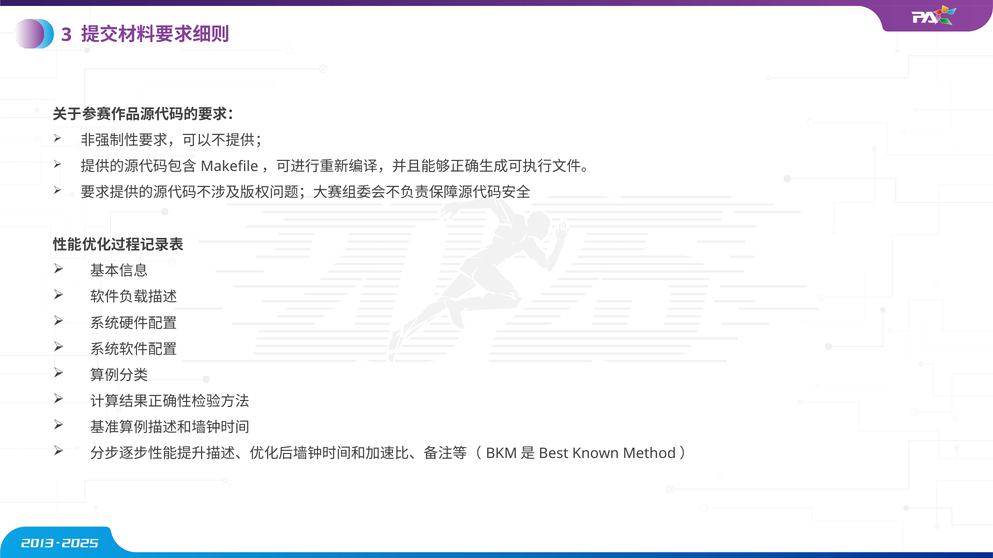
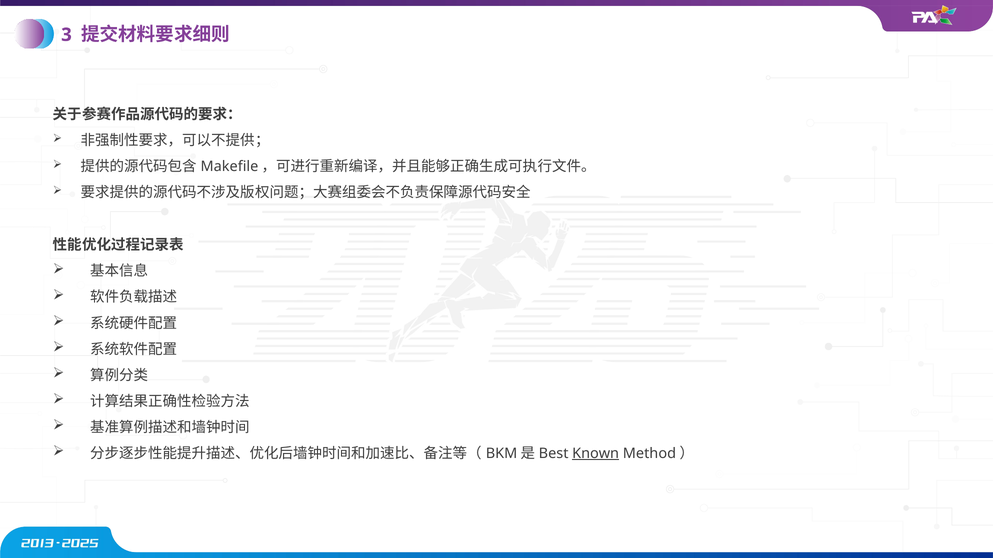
Known underline: none -> present (596, 454)
